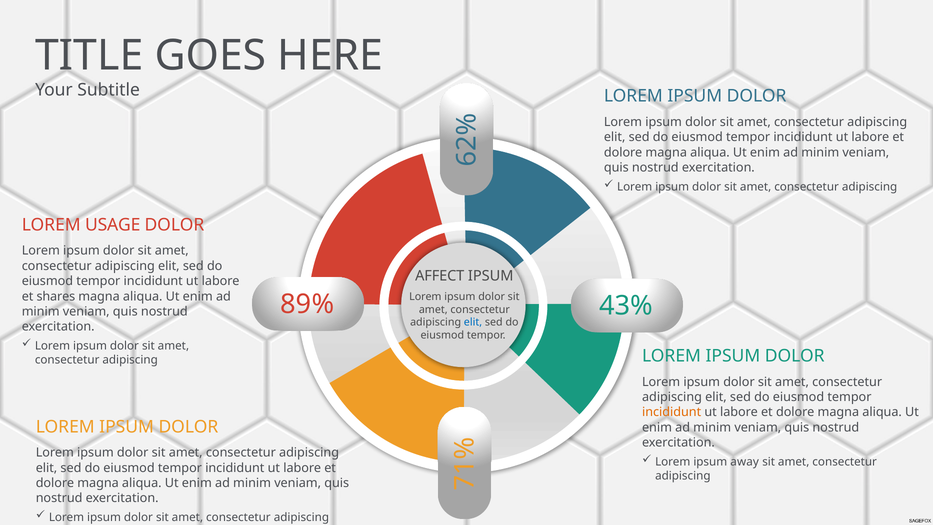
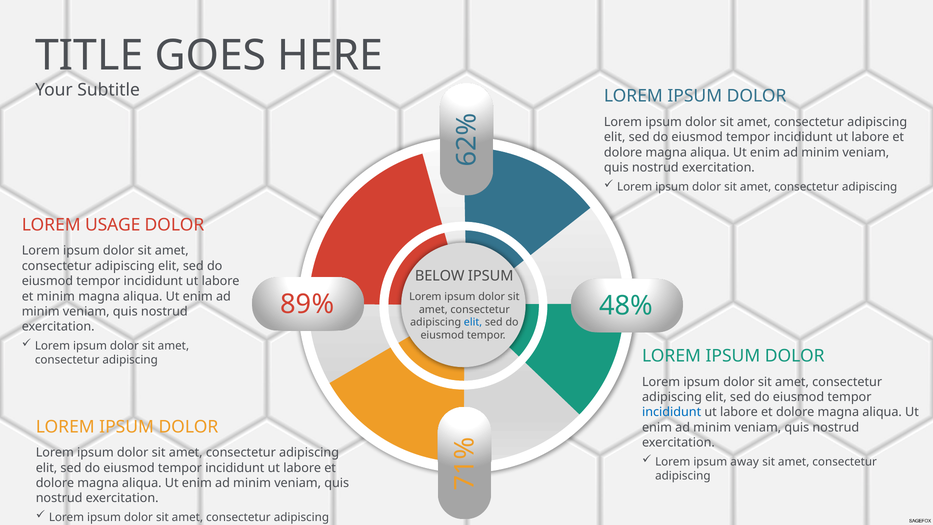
AFFECT: AFFECT -> BELOW (440, 276)
et shares: shares -> minim (56, 296)
43%: 43% -> 48% (626, 306)
incididunt colour: orange -> blue (672, 412)
